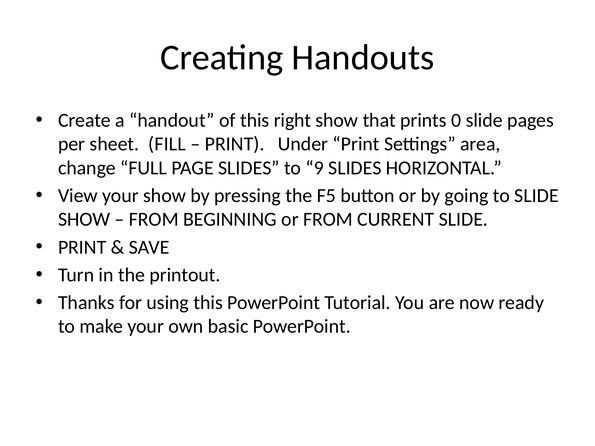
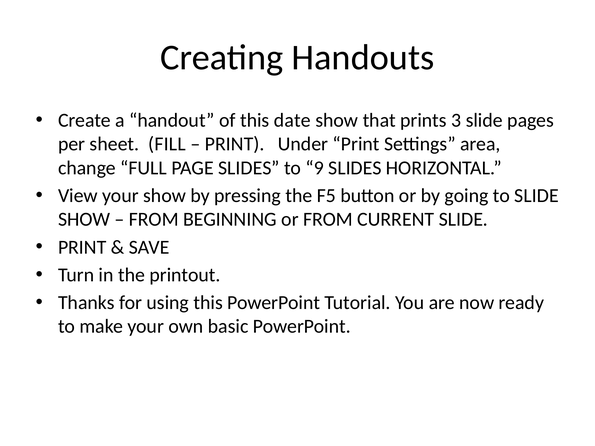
right: right -> date (292, 120)
0: 0 -> 3 (456, 120)
